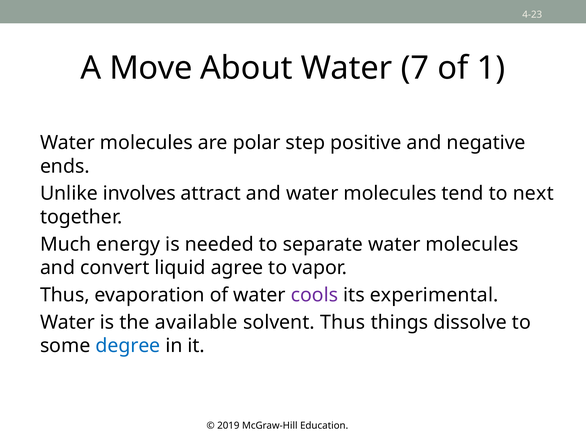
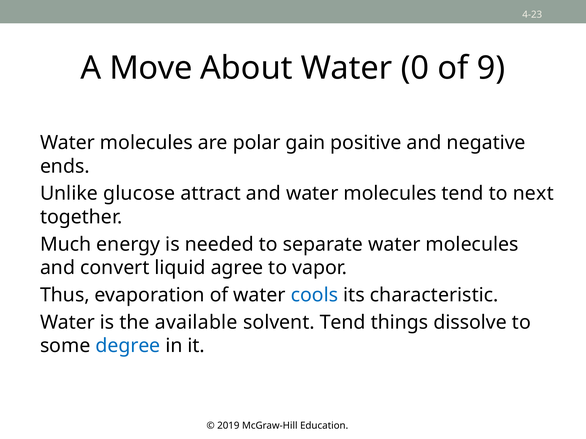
7: 7 -> 0 (415, 68)
1: 1 -> 9 (491, 68)
step: step -> gain (305, 143)
involves: involves -> glucose (139, 194)
cools colour: purple -> blue (315, 295)
experimental: experimental -> characteristic (434, 295)
solvent Thus: Thus -> Tend (343, 323)
